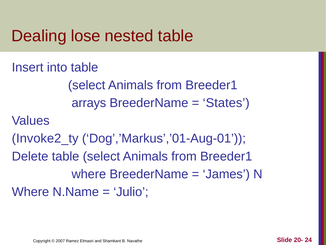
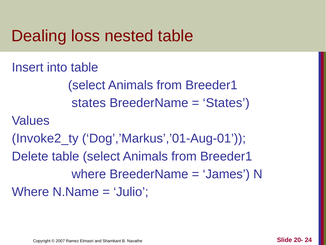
lose: lose -> loss (86, 36)
arrays: arrays -> states (89, 103)
